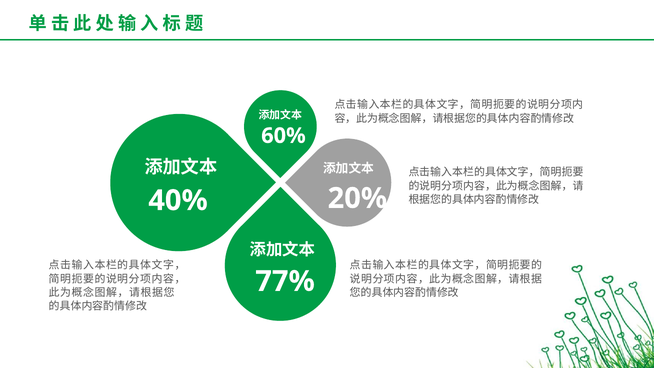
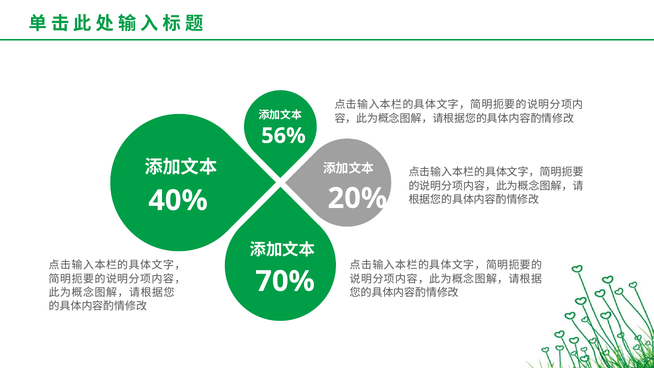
60%: 60% -> 56% (283, 136)
77%: 77% -> 70% (285, 281)
